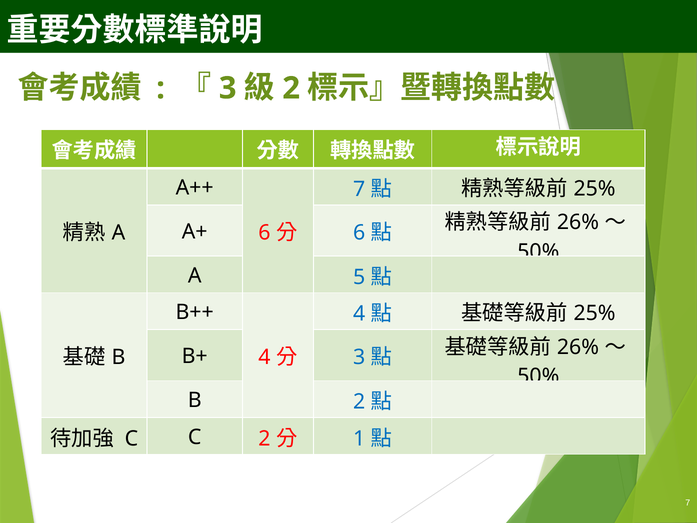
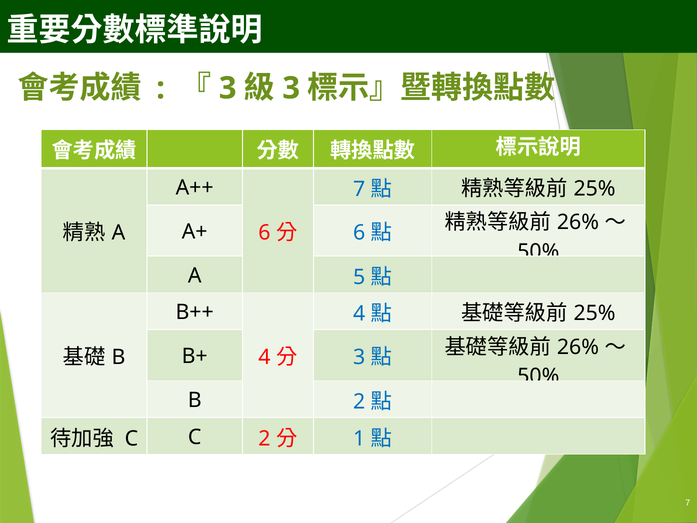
2: 2 -> 3 (291, 88)
